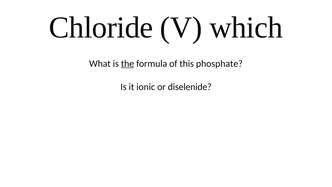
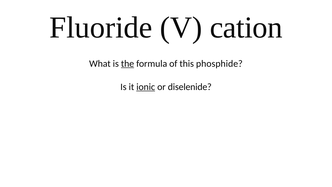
Chloride: Chloride -> Fluoride (101, 28)
which: which -> cation (246, 28)
phosphate: phosphate -> phosphide (219, 64)
ionic underline: none -> present (146, 87)
